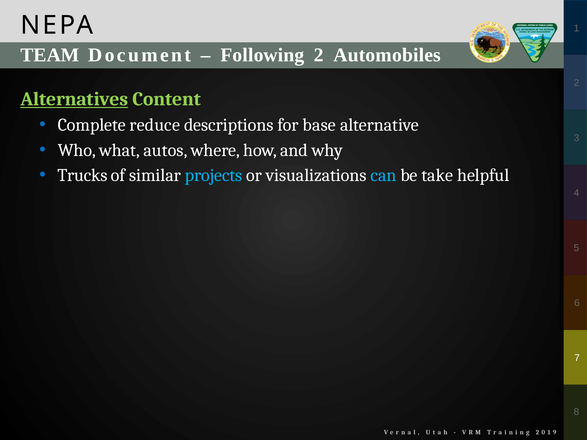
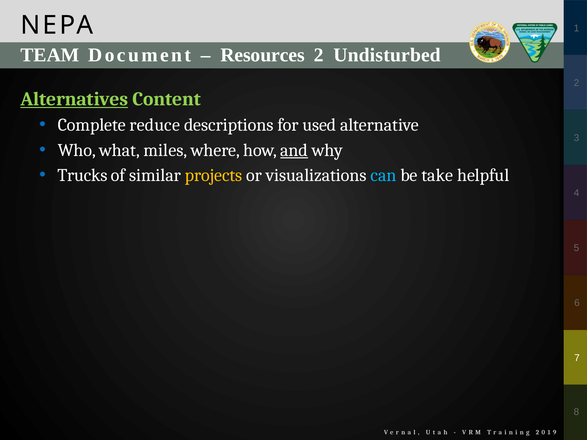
Following: Following -> Resources (263, 55)
Automobiles: Automobiles -> Undisturbed (387, 55)
base: base -> used (319, 125)
autos: autos -> miles (165, 150)
and underline: none -> present (294, 150)
projects colour: light blue -> yellow (214, 175)
